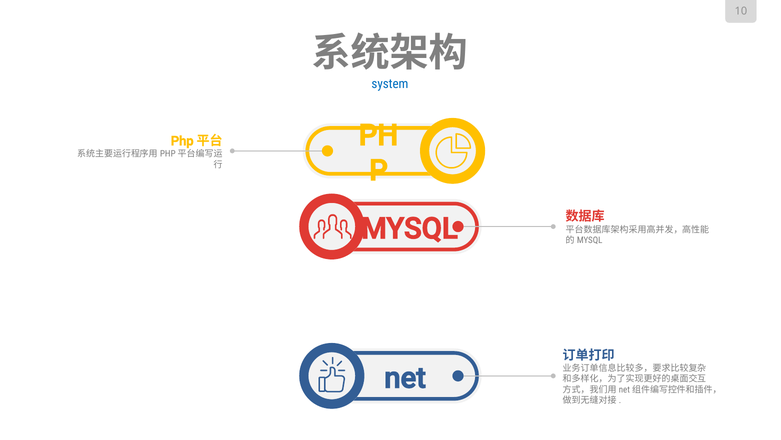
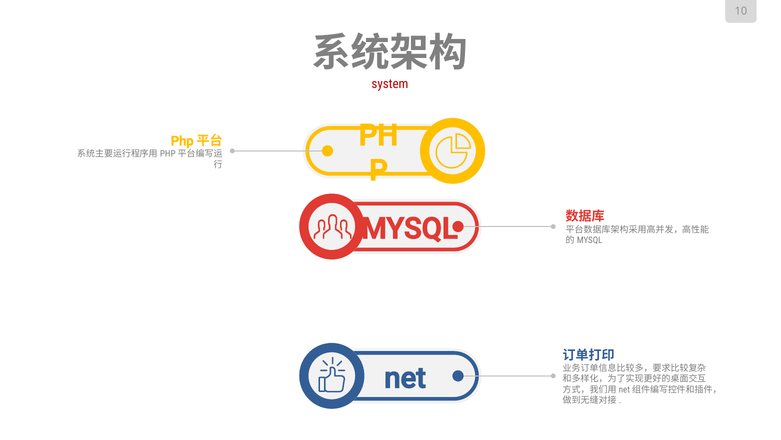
system colour: blue -> red (390, 84)
